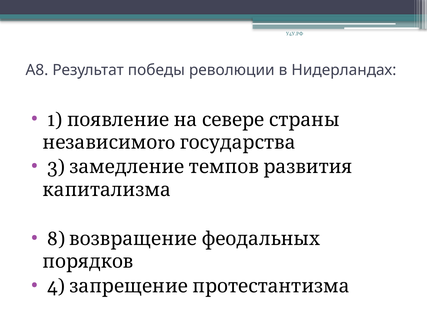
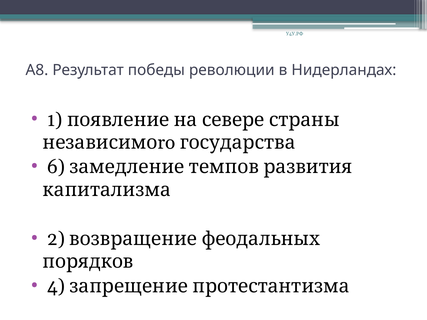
3: 3 -> 6 (56, 167)
8: 8 -> 2 (56, 239)
